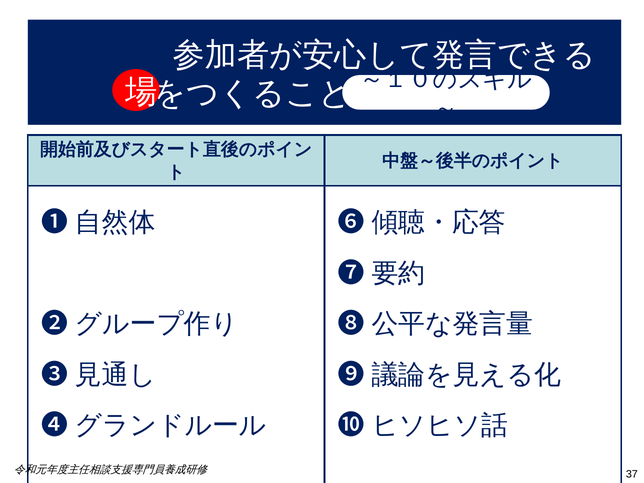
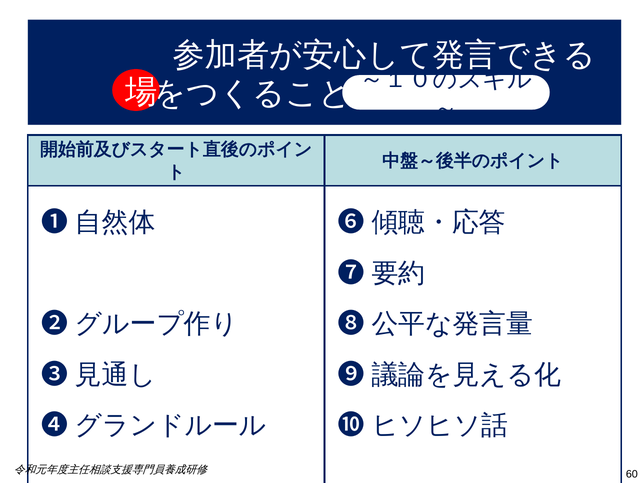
37: 37 -> 60 (632, 474)
